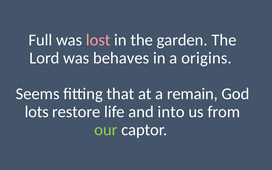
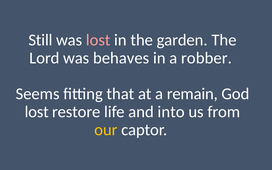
Full: Full -> Still (41, 40)
origins: origins -> robber (207, 58)
lots: lots -> lost (37, 112)
our colour: light green -> yellow (106, 130)
